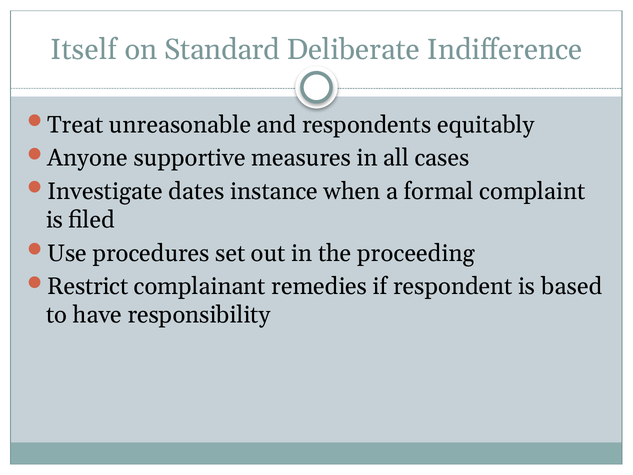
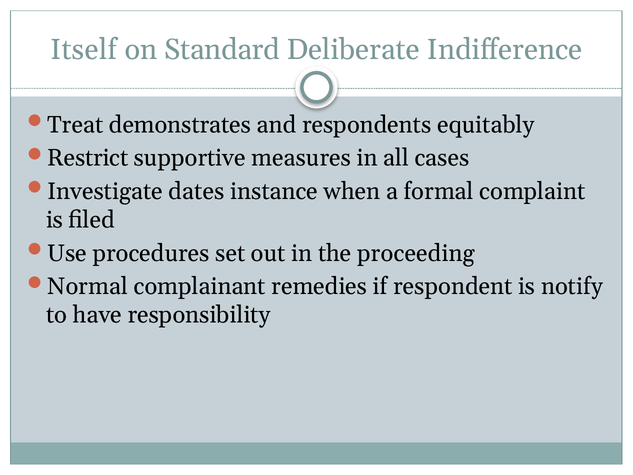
unreasonable: unreasonable -> demonstrates (180, 125)
Anyone: Anyone -> Restrict (88, 158)
Restrict: Restrict -> Normal (88, 286)
based: based -> notify (572, 286)
